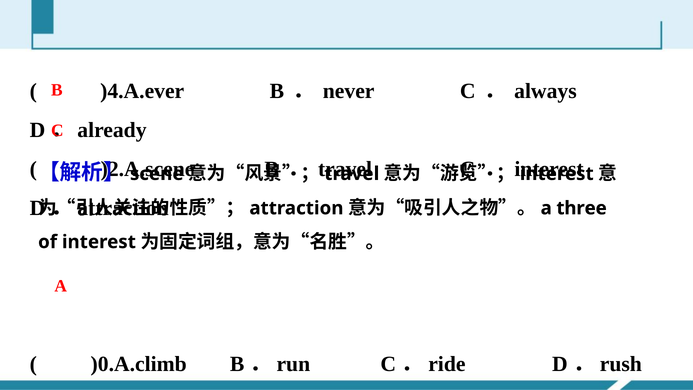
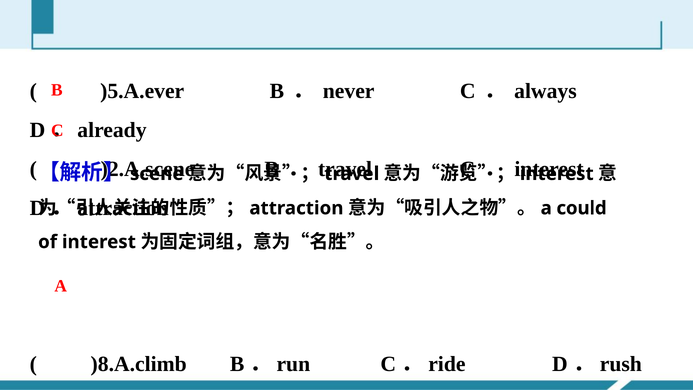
)4.A.ever: )4.A.ever -> )5.A.ever (142, 91)
three: three -> could (582, 208)
)0.A.climb: )0.A.climb -> )8.A.climb (139, 364)
